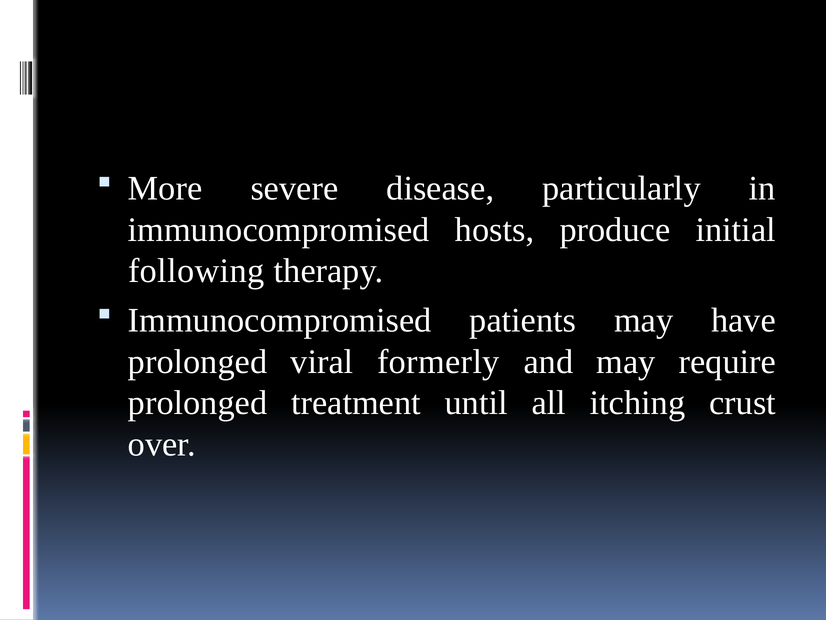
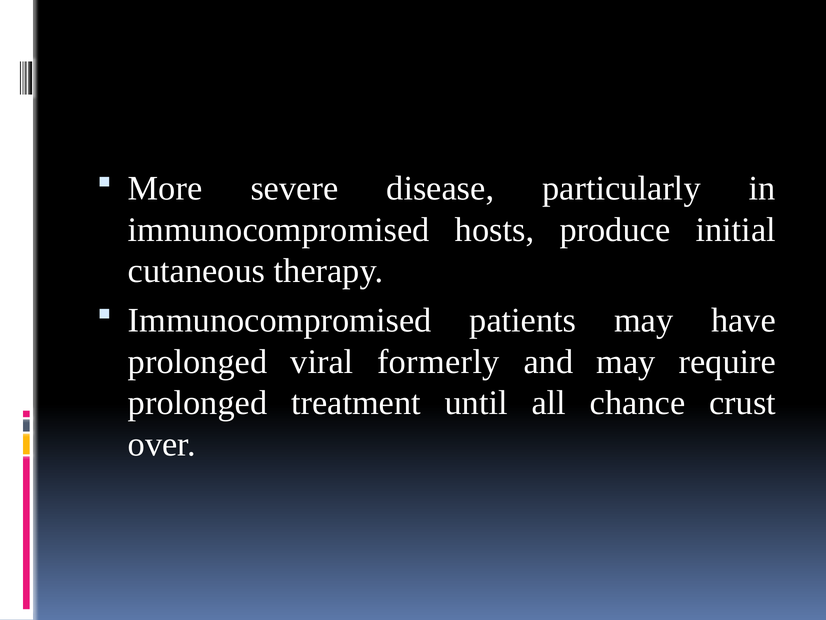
following: following -> cutaneous (197, 271)
itching: itching -> chance (638, 403)
